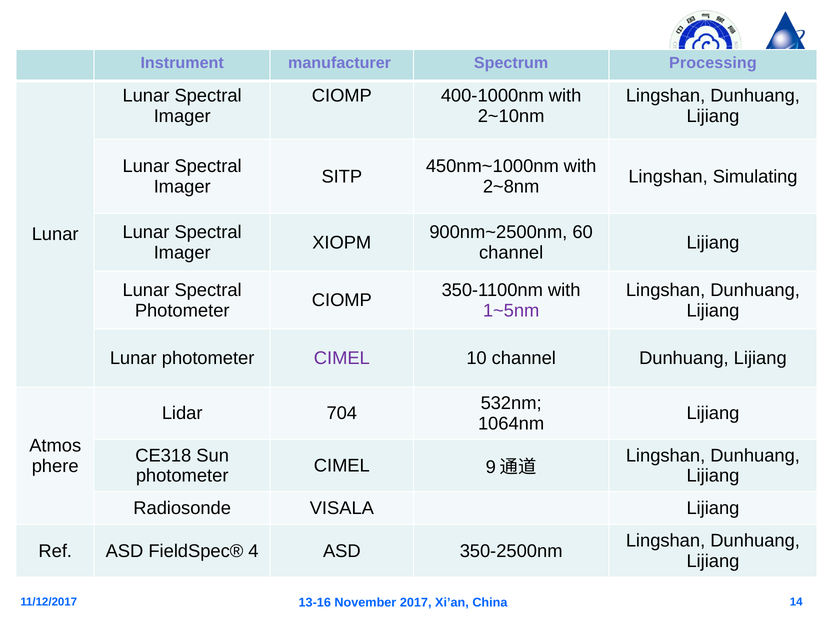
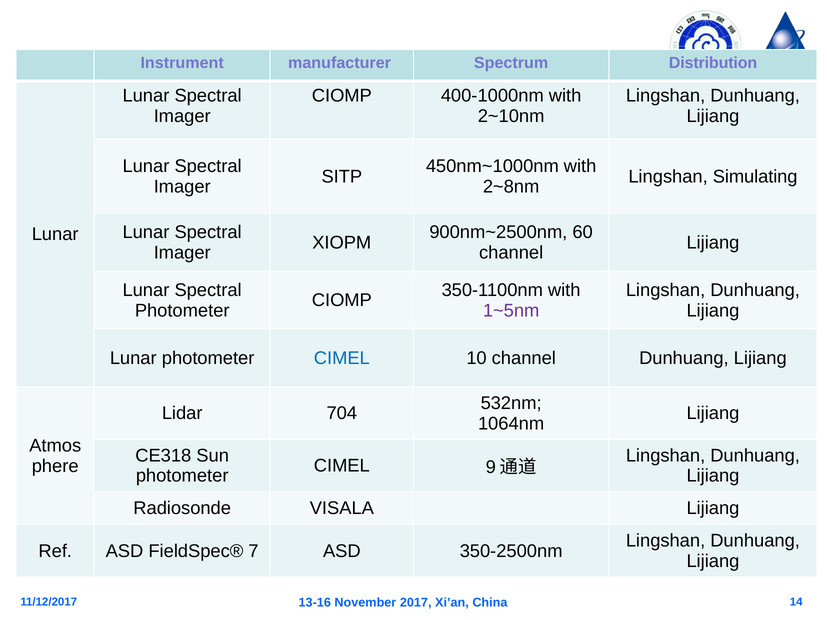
Processing: Processing -> Distribution (713, 63)
CIMEL colour: purple -> blue (342, 358)
4: 4 -> 7 (253, 551)
